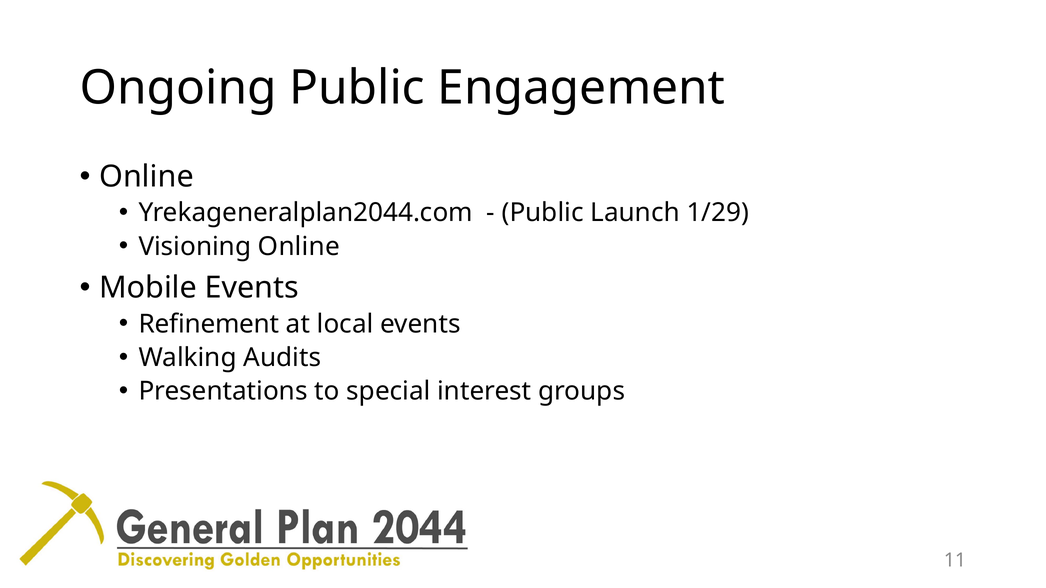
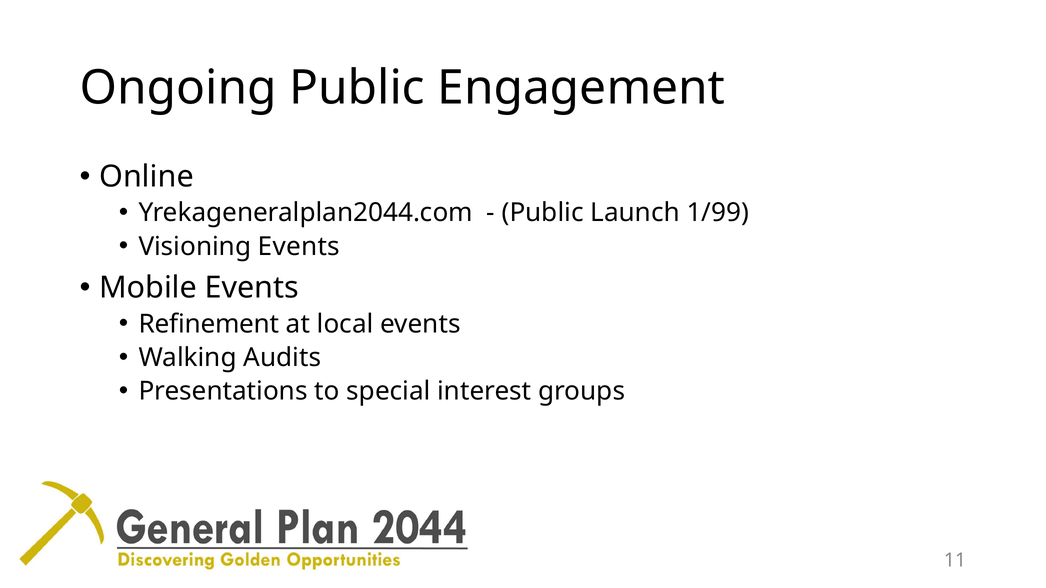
1/29: 1/29 -> 1/99 (718, 213)
Visioning Online: Online -> Events (299, 247)
